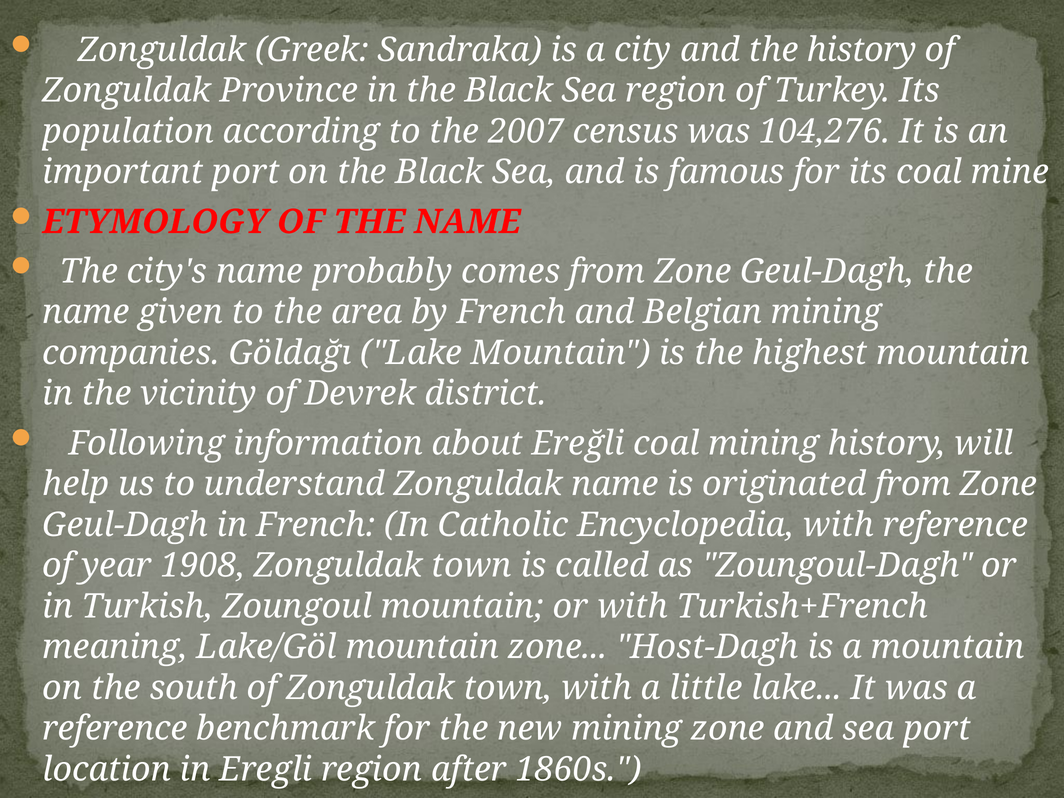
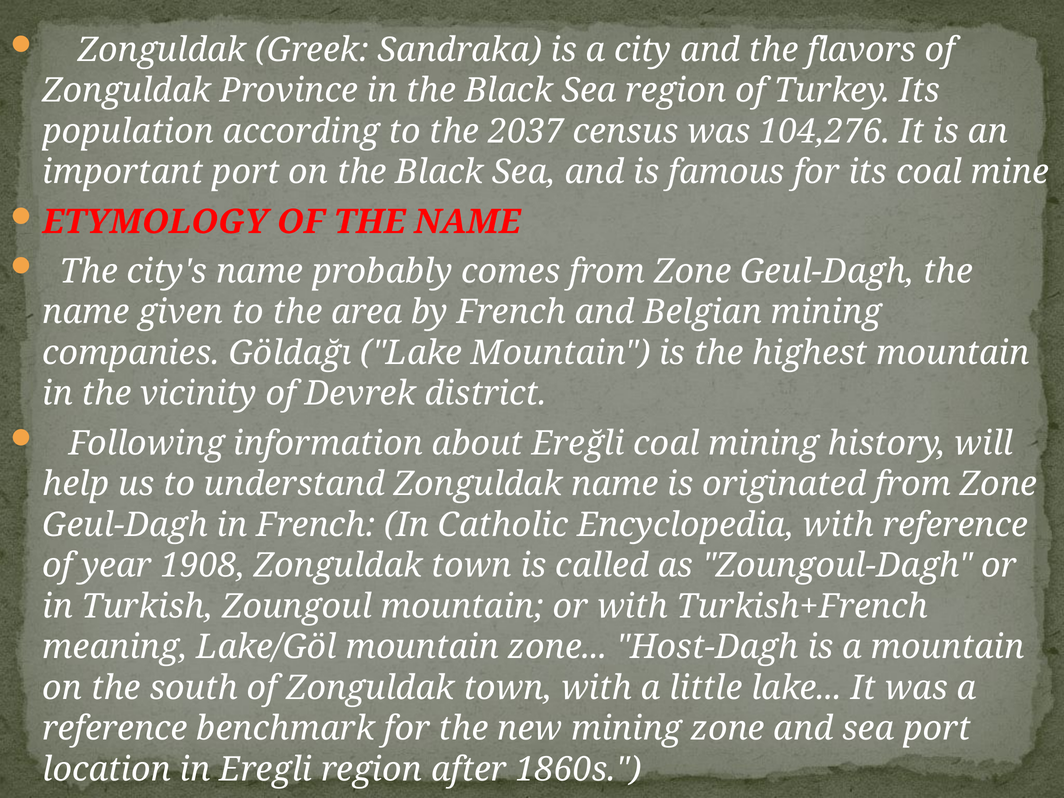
the history: history -> flavors (862, 50)
2007: 2007 -> 2037 (526, 131)
